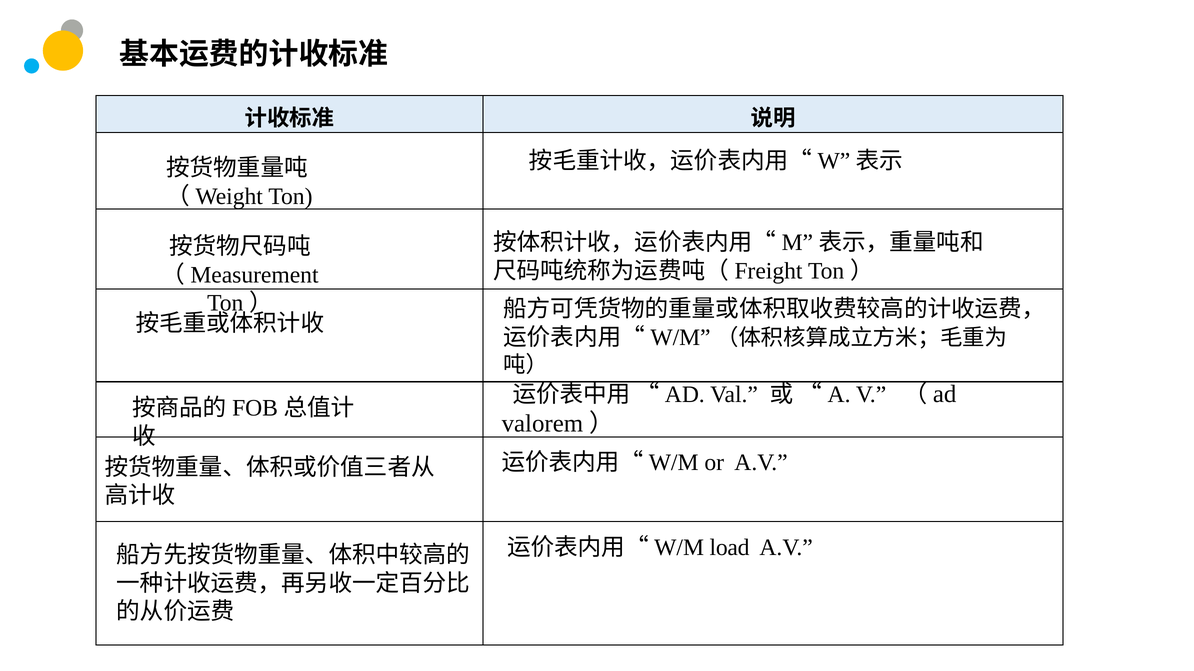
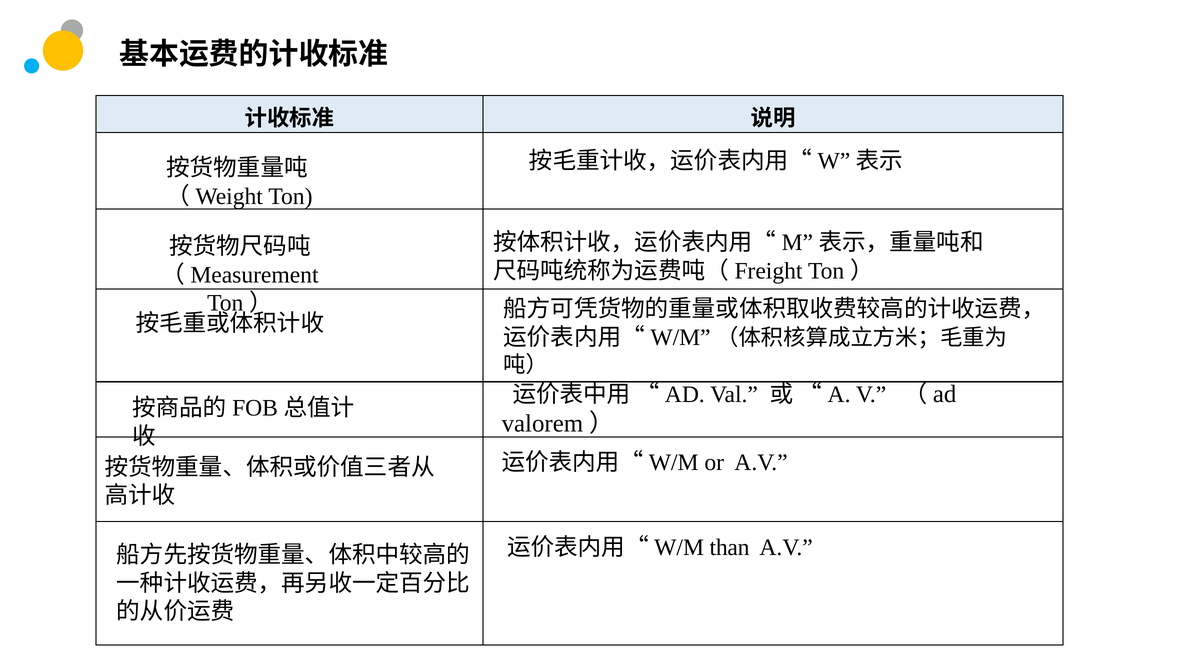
load: load -> than (730, 548)
